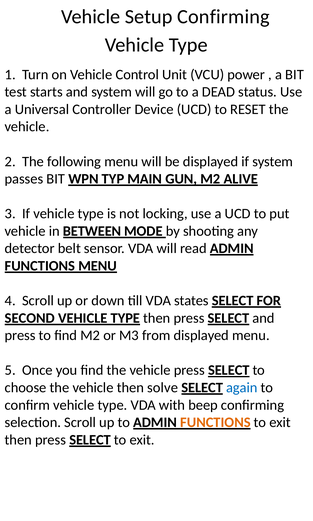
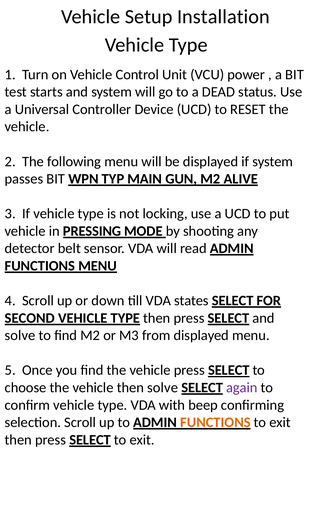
Setup Confirming: Confirming -> Installation (223, 17)
BETWEEN: BETWEEN -> PRESSING (92, 231)
press: press -> solve (20, 336)
again colour: blue -> purple (242, 388)
